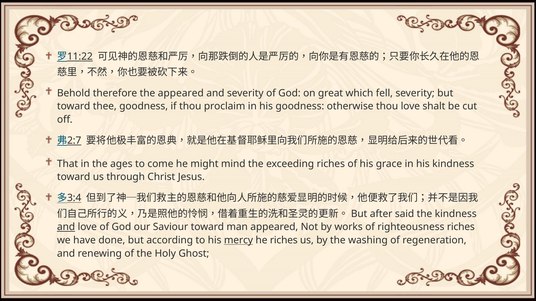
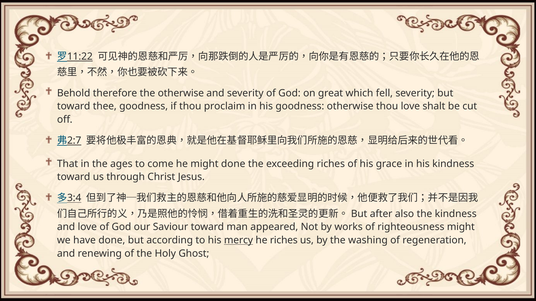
the appeared: appeared -> otherwise (181, 93)
might mind: mind -> done (233, 164)
said: said -> also (405, 214)
and underline: present -> none (66, 227)
righteousness riches: riches -> might (461, 227)
